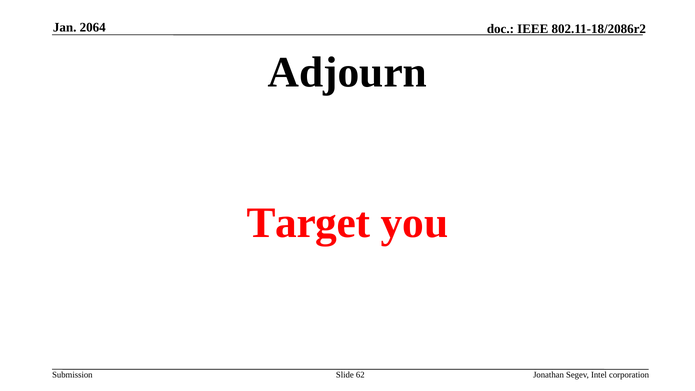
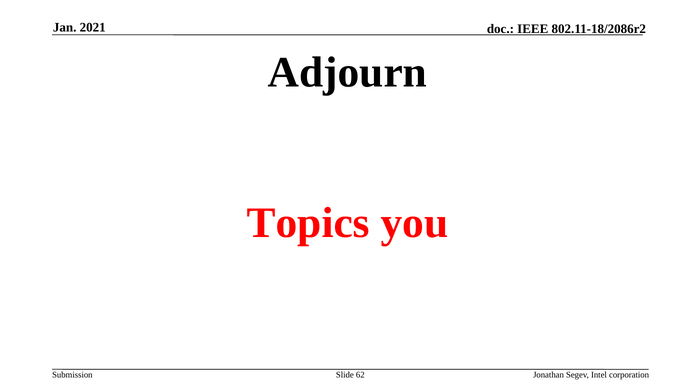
2064: 2064 -> 2021 (93, 28)
Target: Target -> Topics (308, 223)
